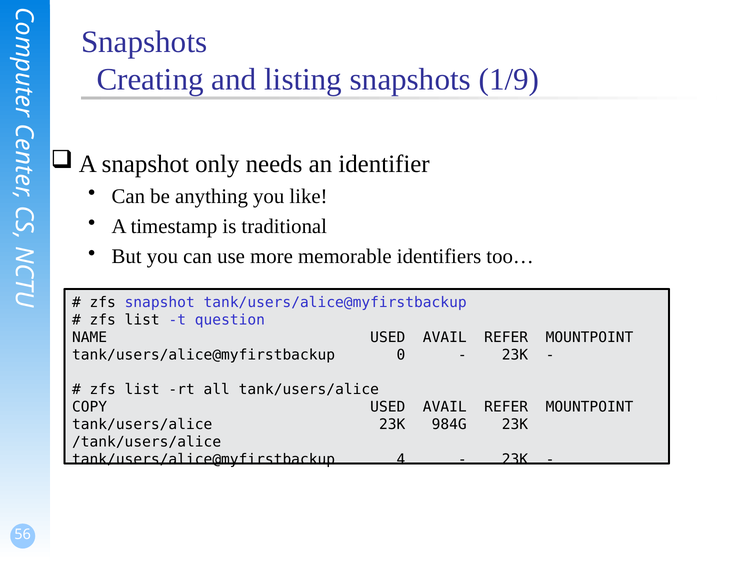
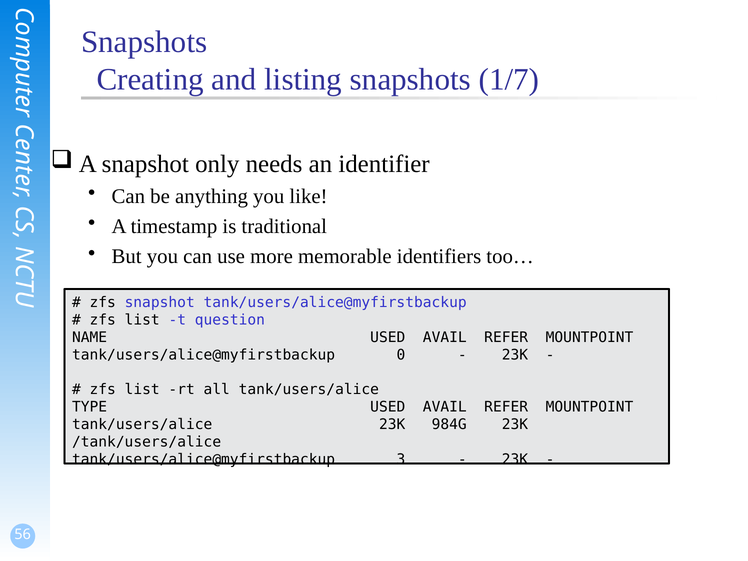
1/9: 1/9 -> 1/7 (509, 80)
COPY: COPY -> TYPE (90, 407)
4: 4 -> 3 (401, 460)
